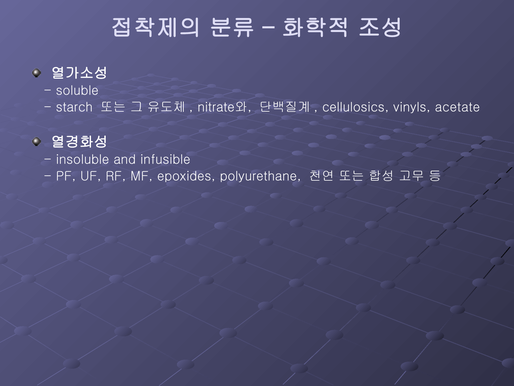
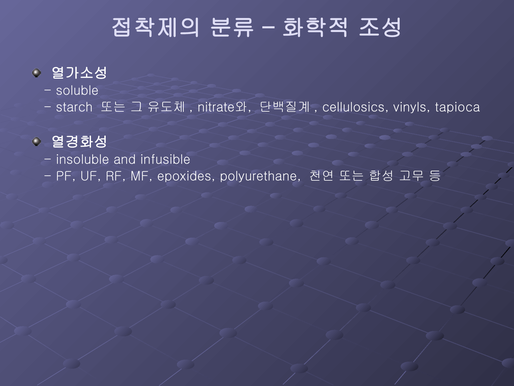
acetate: acetate -> tapioca (457, 107)
